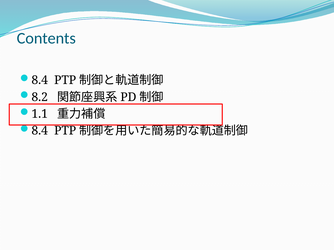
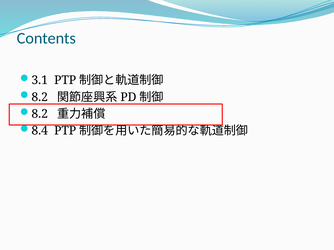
8.4: 8.4 -> 3.1 (40, 80)
1.1: 1.1 -> 8.2 (40, 114)
